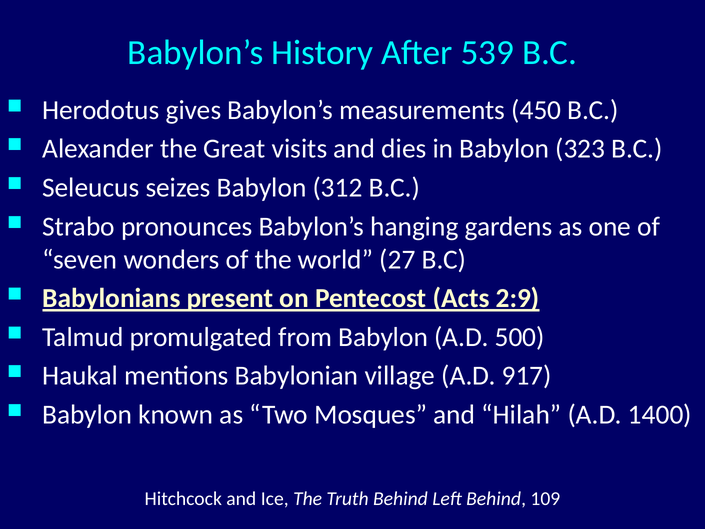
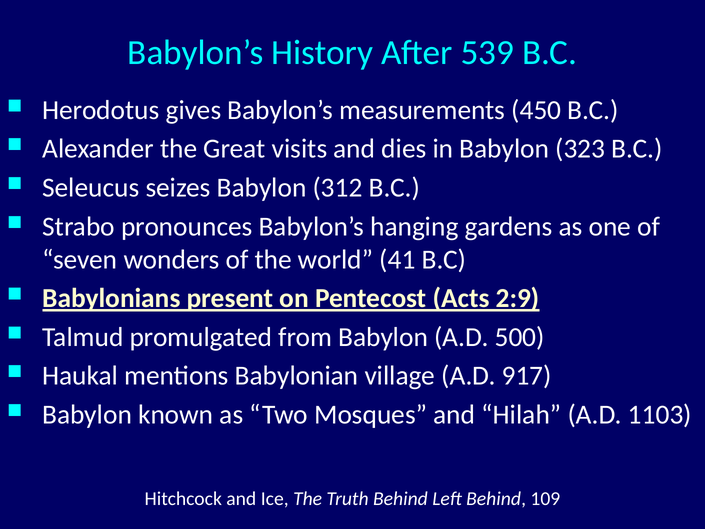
27: 27 -> 41 (398, 259)
1400: 1400 -> 1103 (660, 415)
